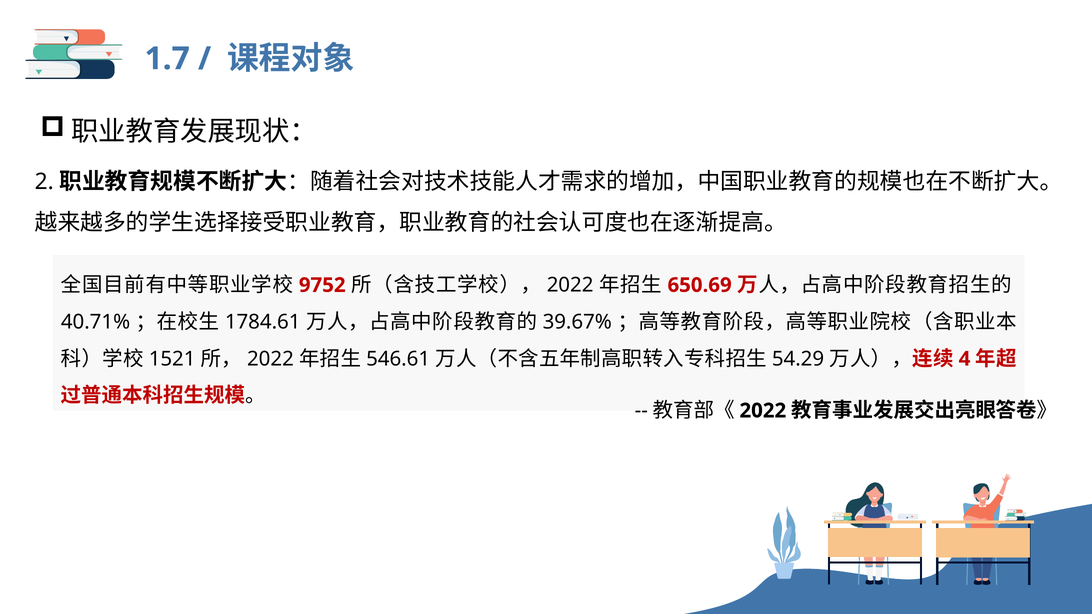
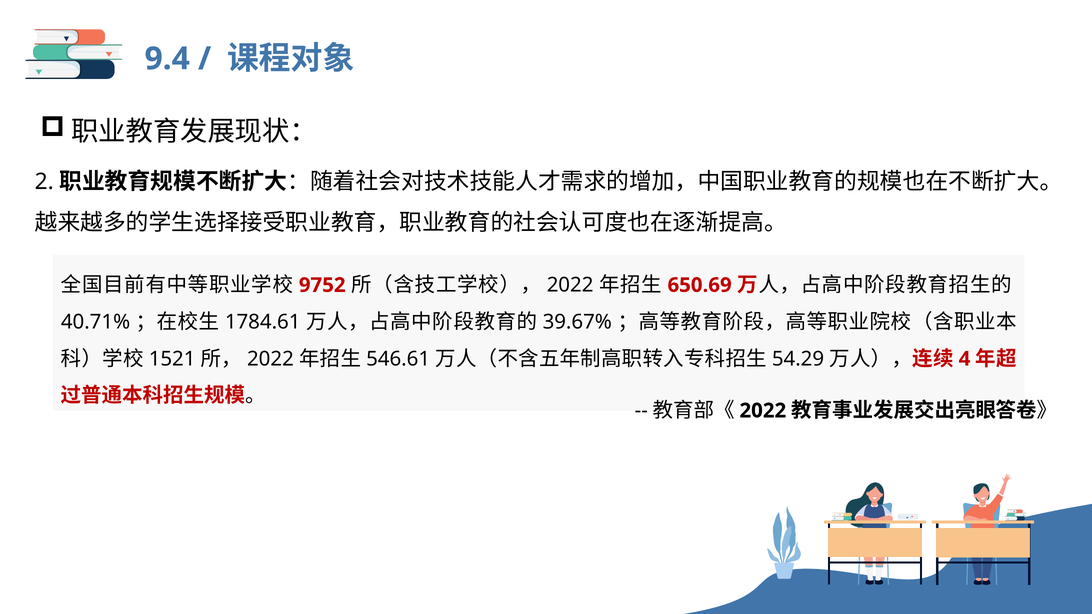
1.7: 1.7 -> 9.4 (167, 59)
